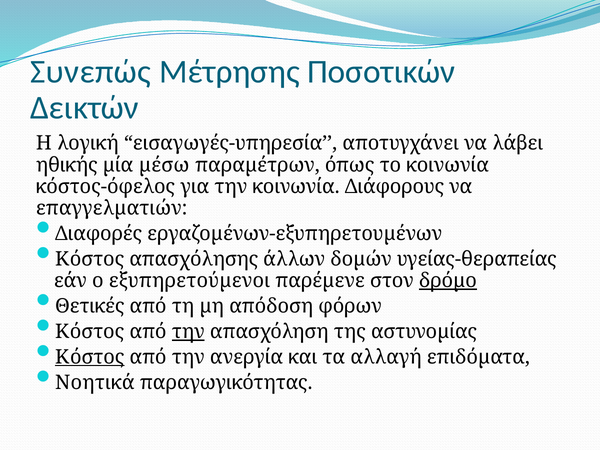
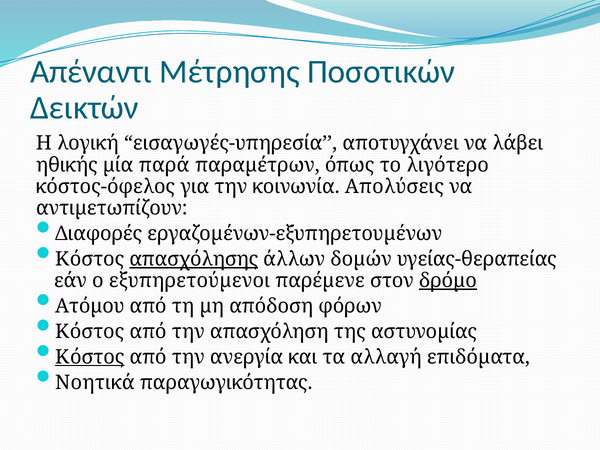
Συνεπώς: Συνεπώς -> Απέναντι (91, 72)
µέσω: µέσω -> παρά (164, 165)
το κοινωνία: κοινωνία -> λιγότερο (448, 165)
Διάφορους: Διάφορους -> Απολύσεις (394, 187)
επαγγελµατιών: επαγγελµατιών -> αντιµετωπίζουν (112, 208)
απασχόλησης underline: none -> present (194, 259)
Θετικές: Θετικές -> Ατόµου (90, 306)
την underline: present -> none (188, 332)
